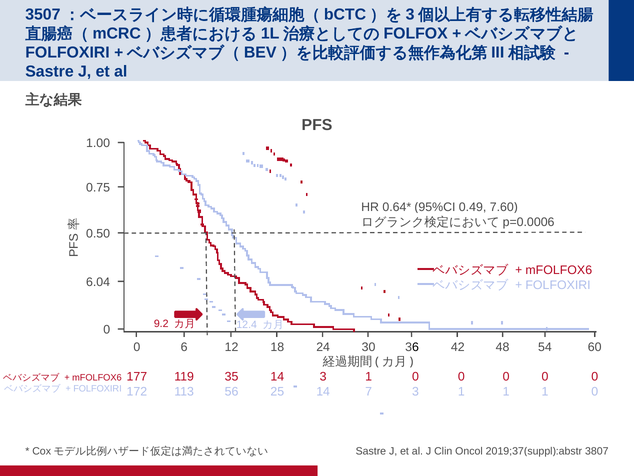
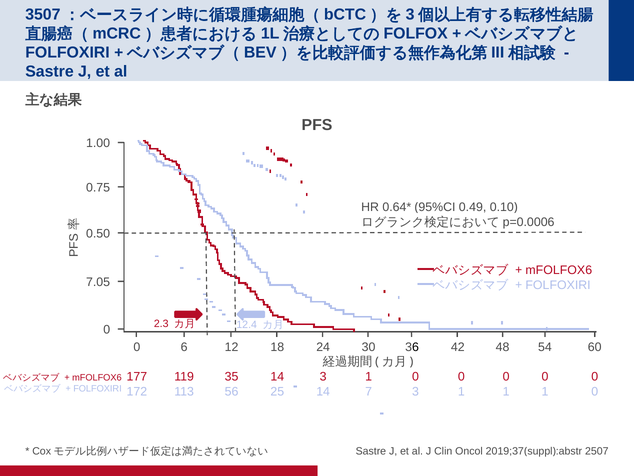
7.60: 7.60 -> 0.10 (502, 207)
6.04: 6.04 -> 7.05 (98, 282)
9.2: 9.2 -> 2.3 (161, 324)
3807: 3807 -> 2507 (597, 451)
